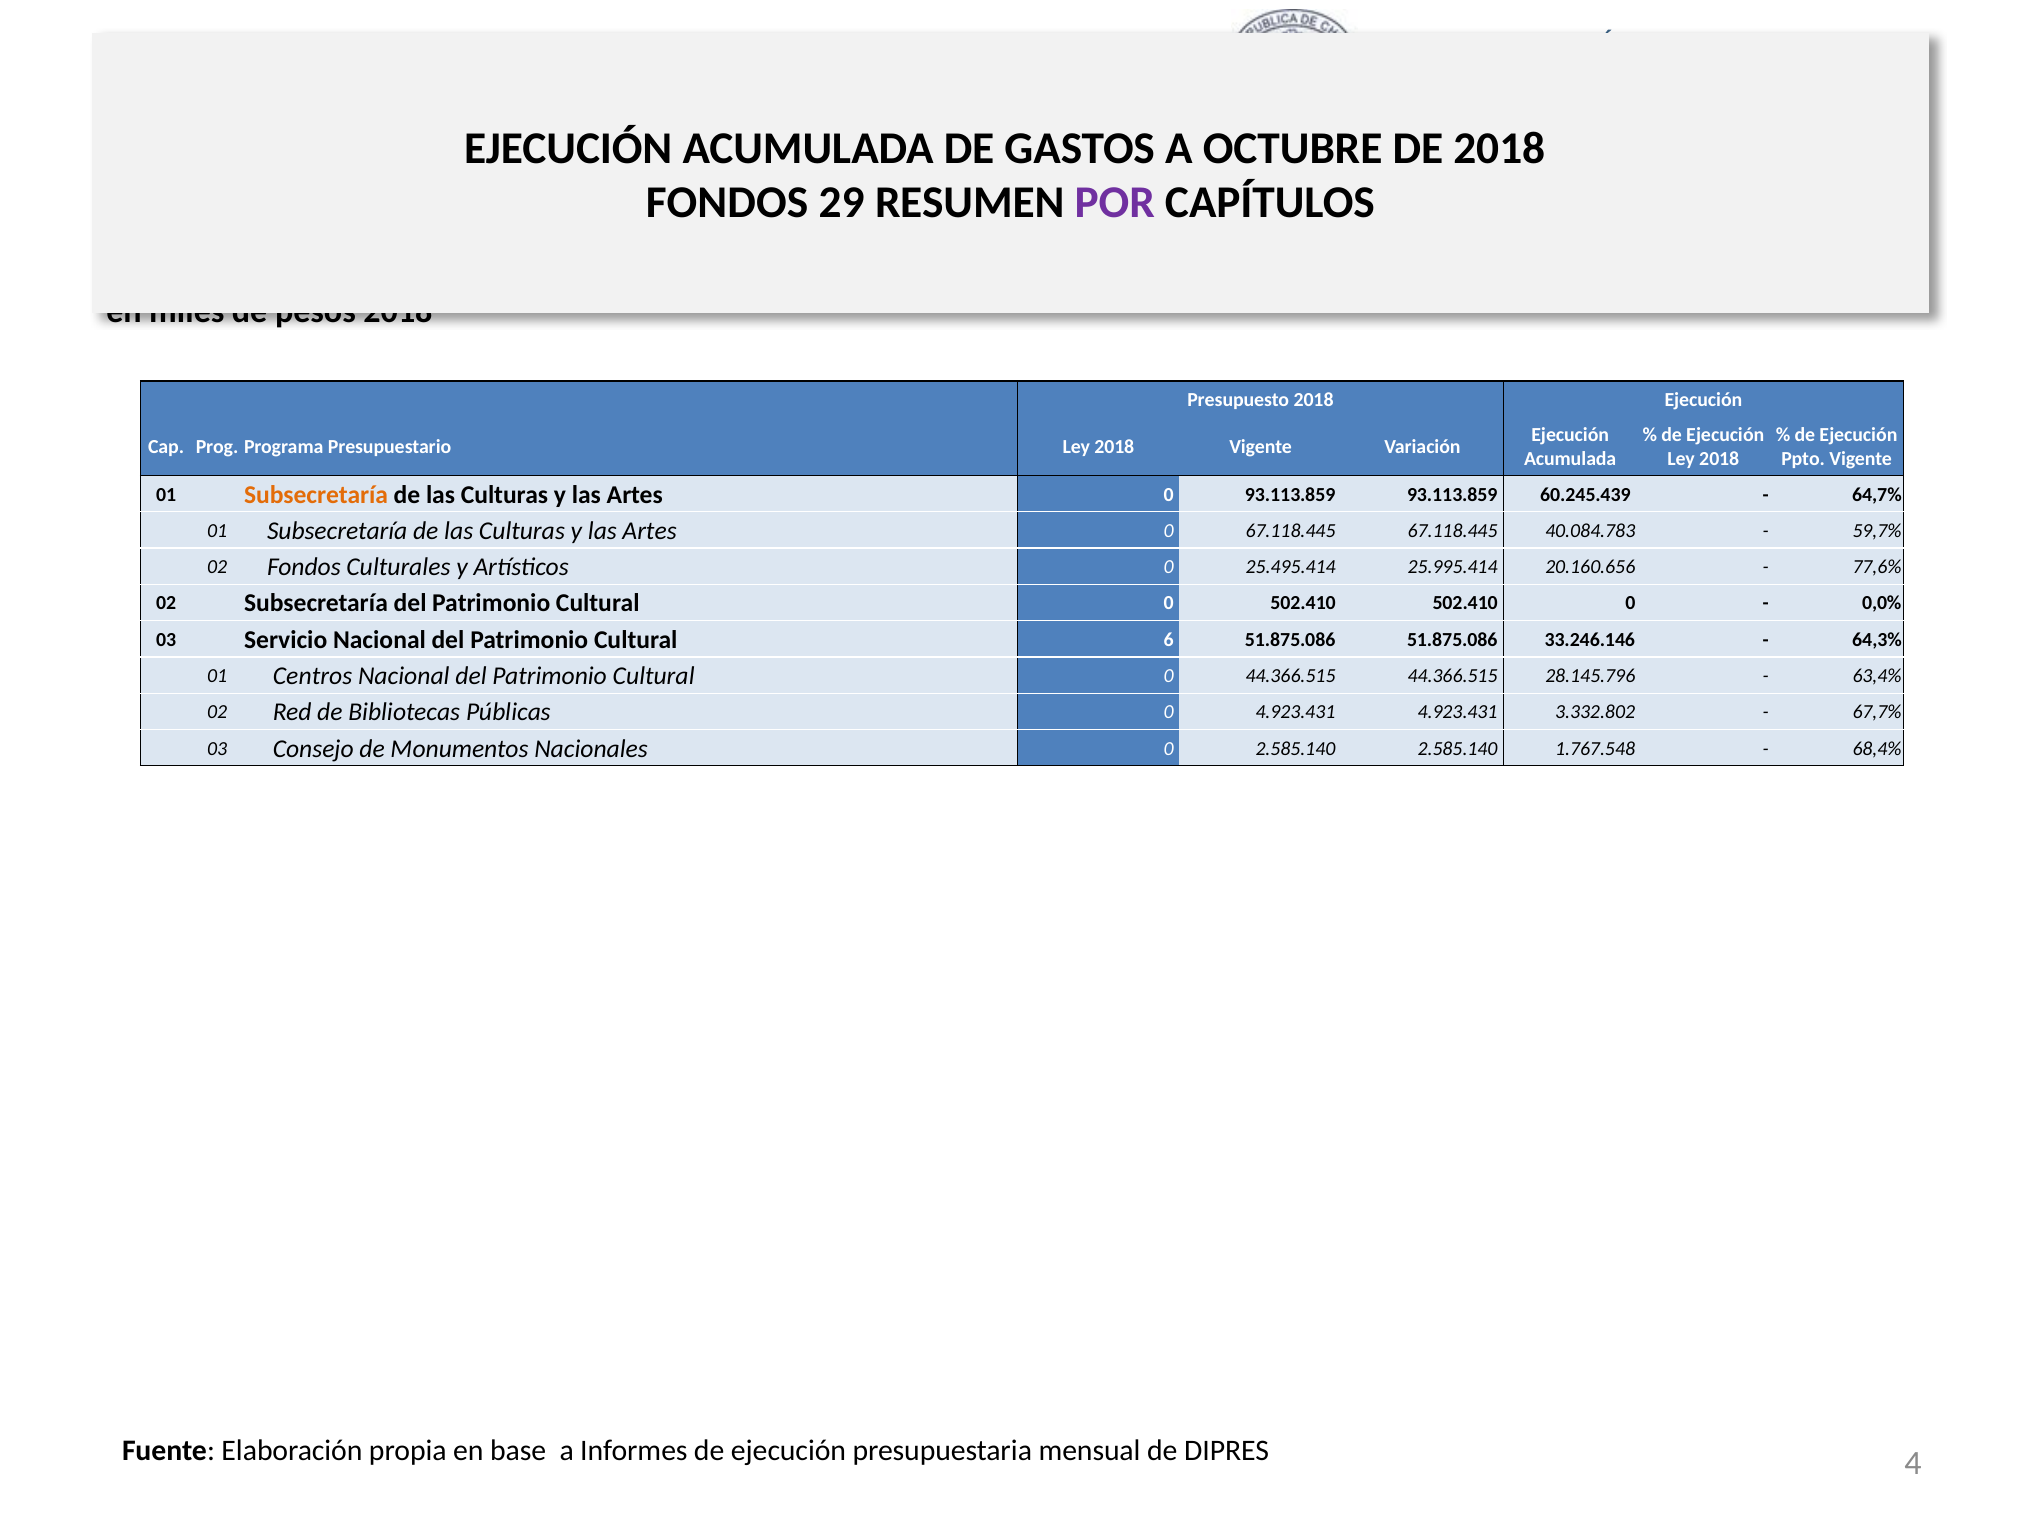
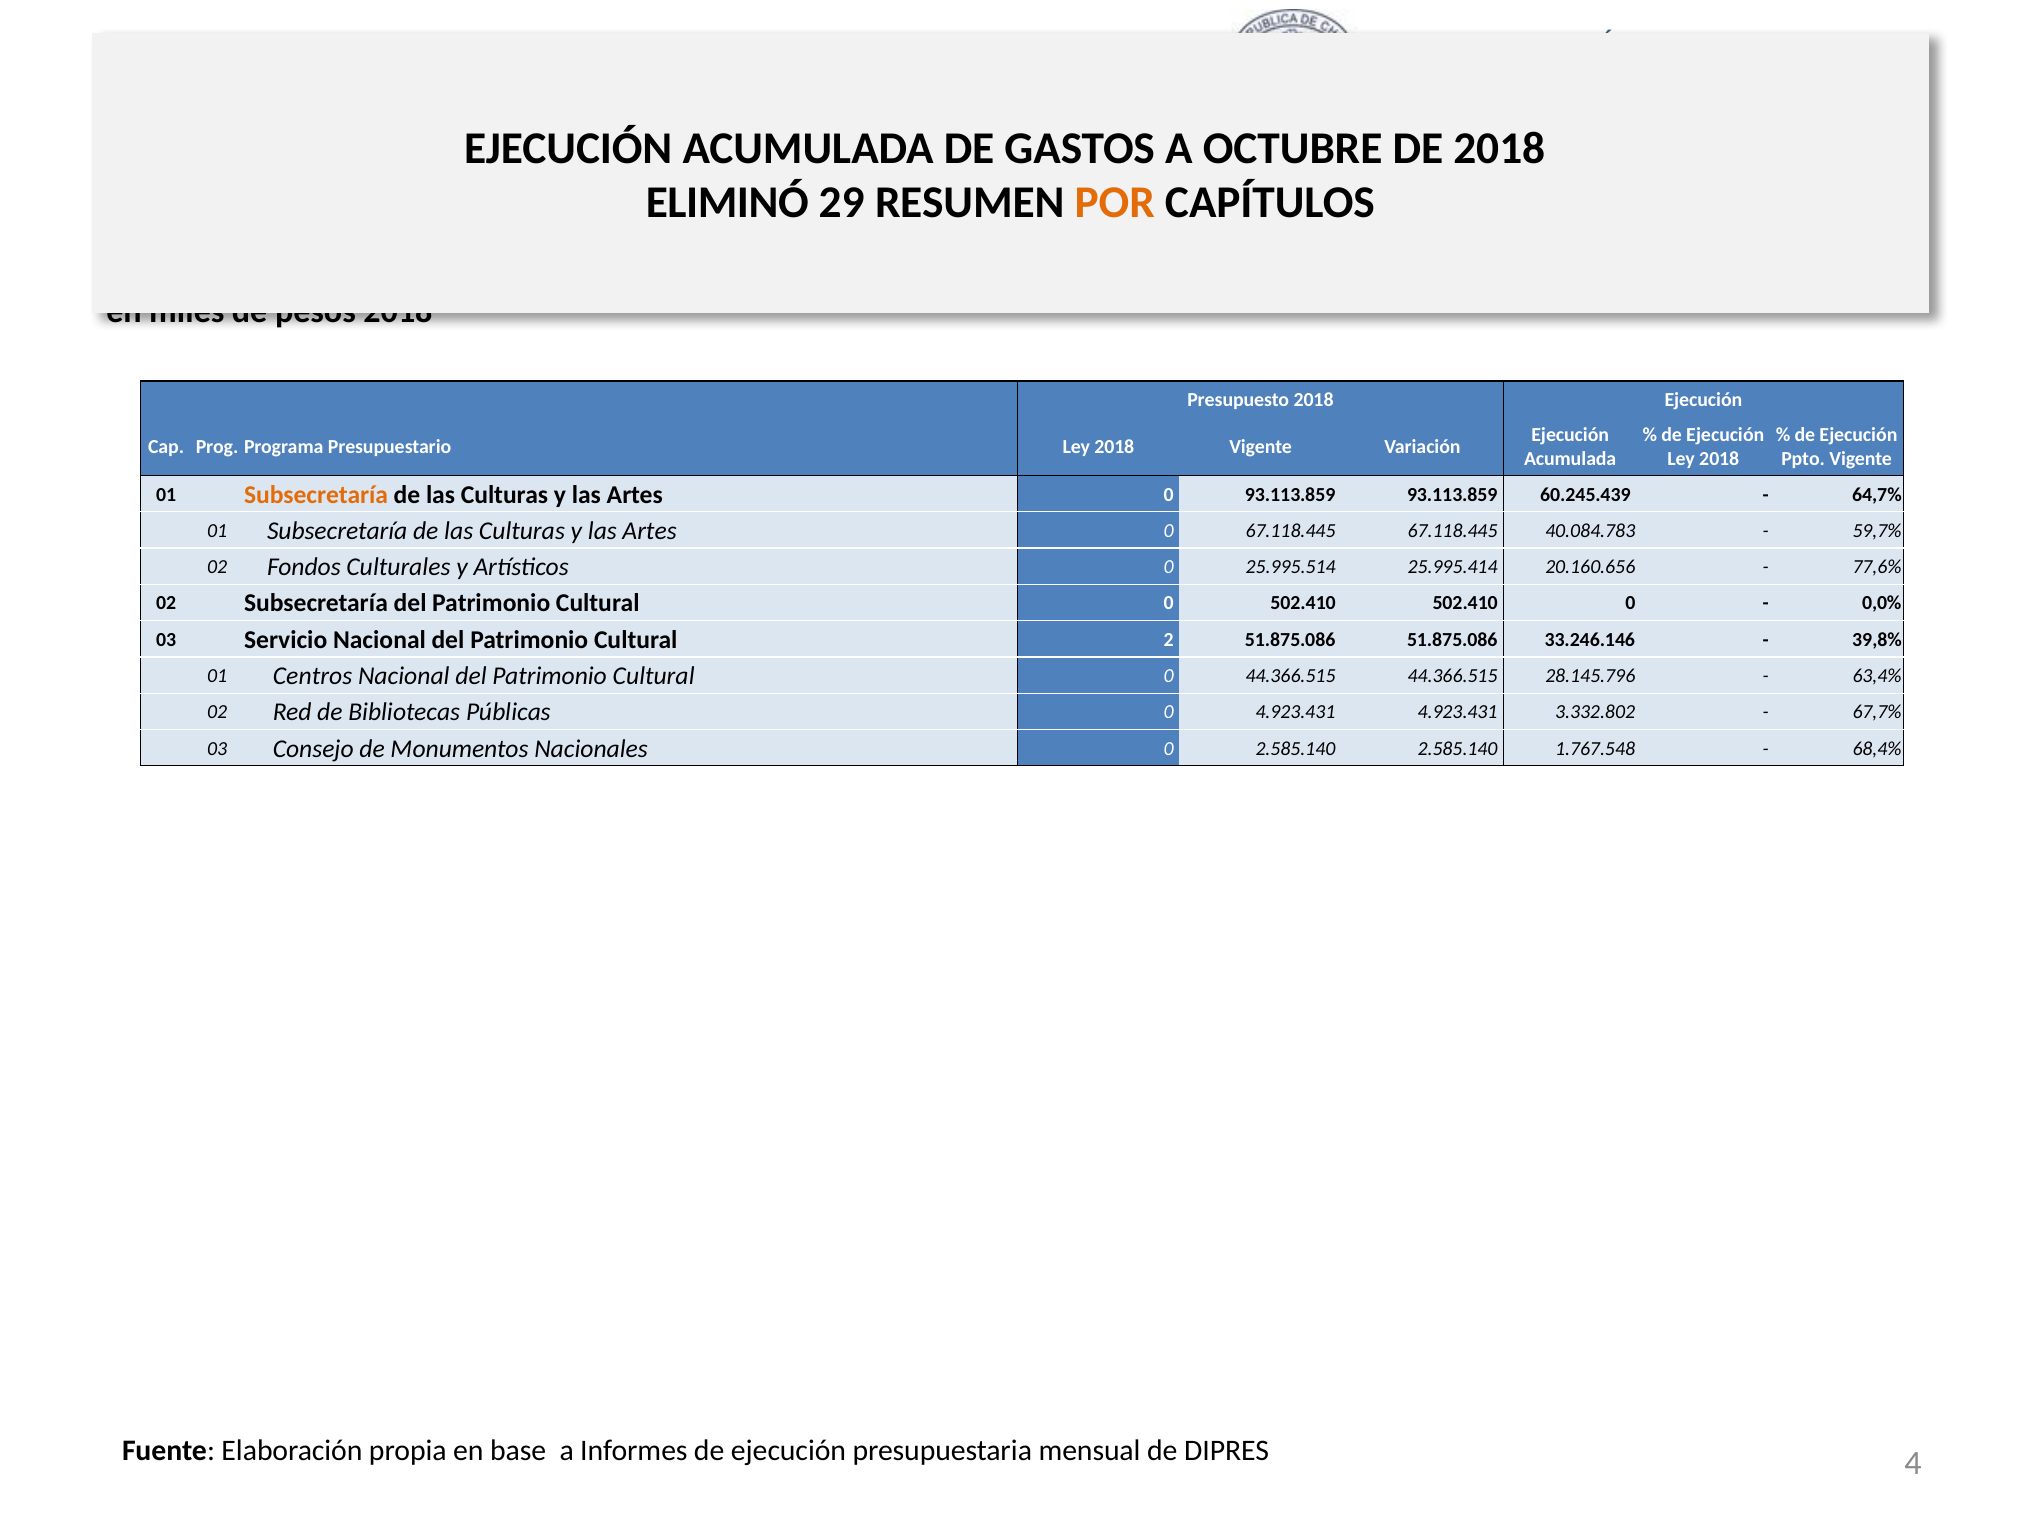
FONDOS: FONDOS -> ELIMINÓ (727, 203)
POR colour: purple -> orange (1115, 203)
25.495.414: 25.495.414 -> 25.995.514 (1291, 567)
6: 6 -> 2 (1169, 640)
64,3%: 64,3% -> 39,8% (1877, 640)
